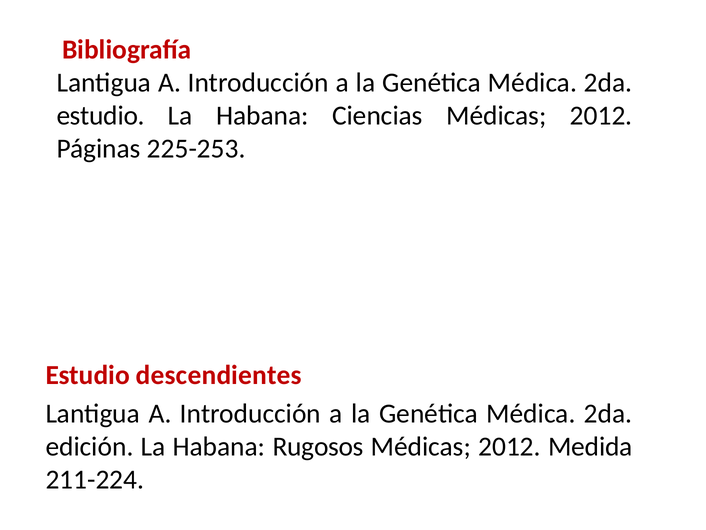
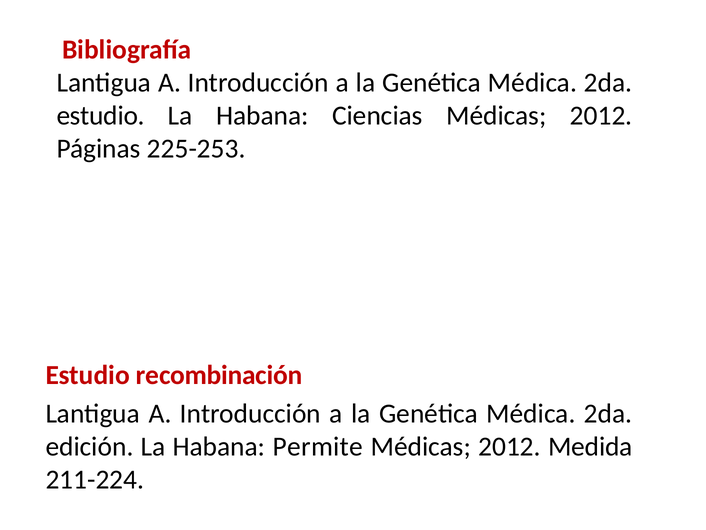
descendientes: descendientes -> recombinación (219, 375)
Rugosos: Rugosos -> Permite (318, 446)
